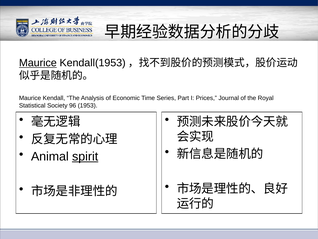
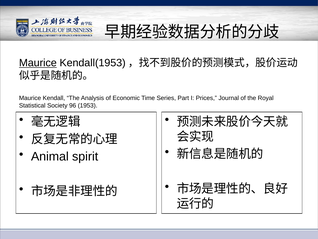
spirit underline: present -> none (85, 156)
